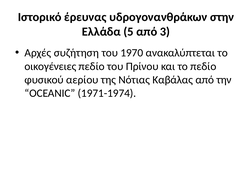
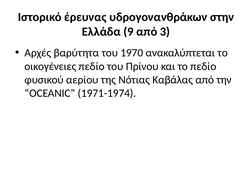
5: 5 -> 9 (129, 32)
συζήτηση: συζήτηση -> βαρύτητα (76, 53)
